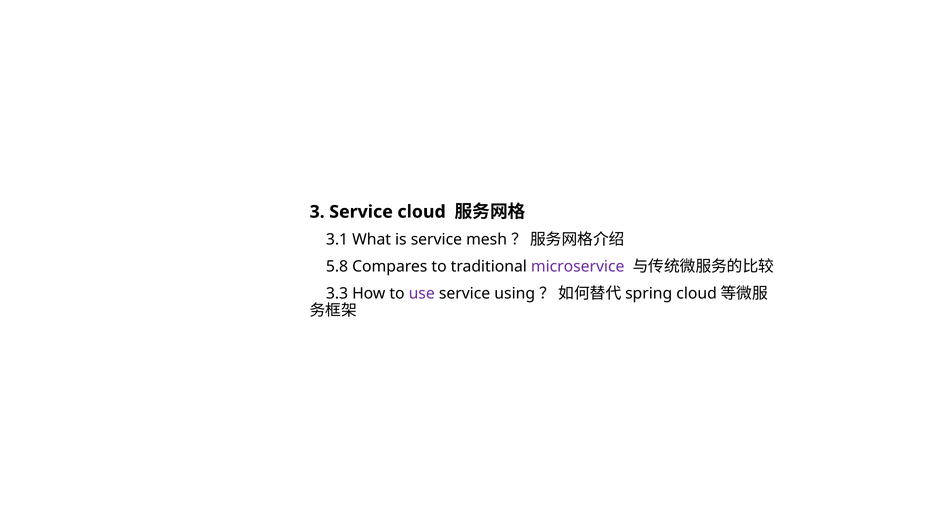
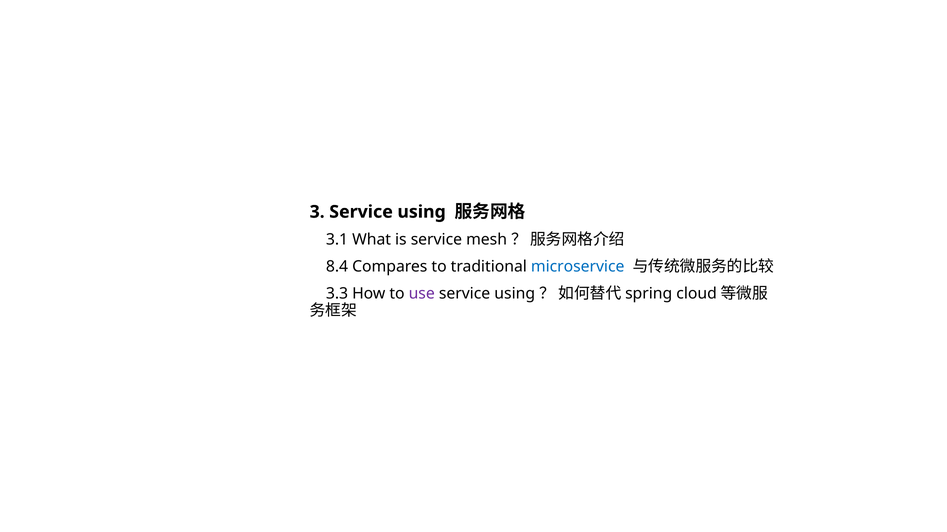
3 Service cloud: cloud -> using (422, 212)
5.8: 5.8 -> 8.4 (337, 267)
microservice colour: purple -> blue (578, 267)
